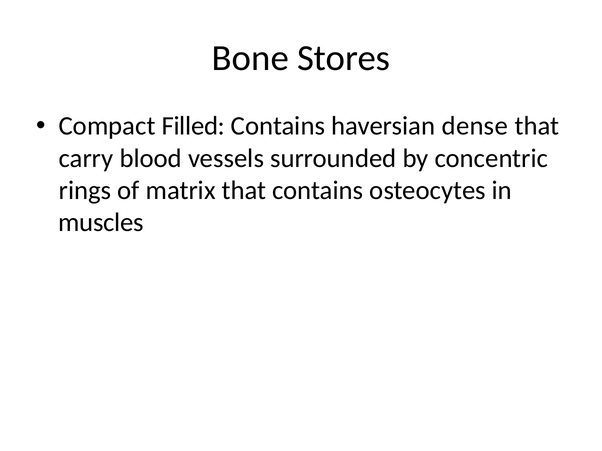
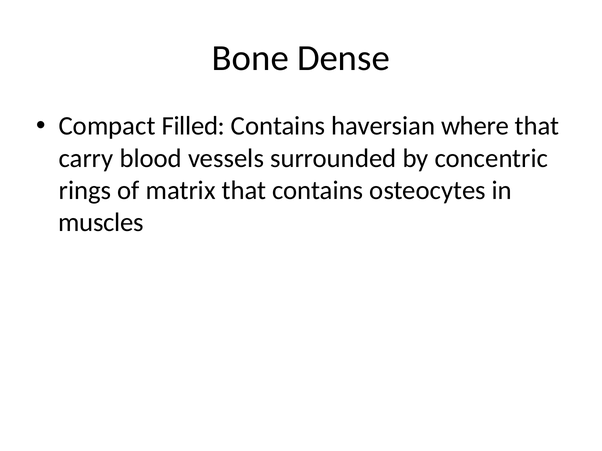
Stores: Stores -> Dense (344, 58)
dense: dense -> where (475, 126)
